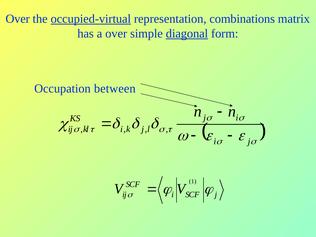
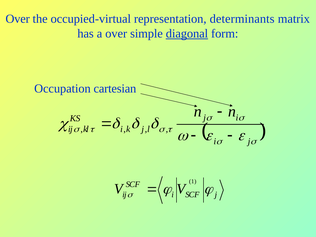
occupied-virtual underline: present -> none (91, 19)
combinations: combinations -> determinants (242, 19)
between: between -> cartesian (115, 88)
